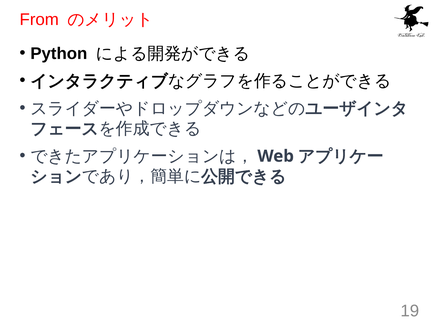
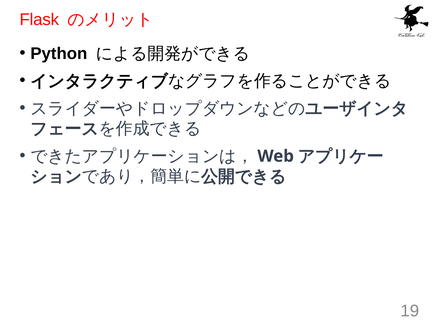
From: From -> Flask (39, 19)
